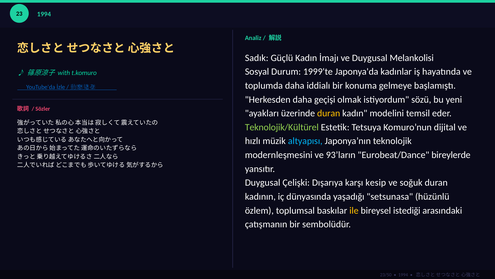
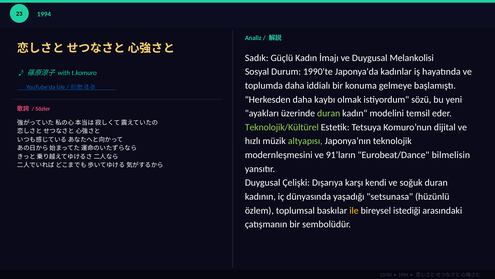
1999'te: 1999'te -> 1990'te (318, 72)
geçişi: geçişi -> kaybı (325, 99)
duran colour: yellow -> light green (329, 113)
altyapısı colour: light blue -> light green (305, 141)
93’ların: 93’ların -> 91’ların (341, 155)
bireylerde: bireylerde -> bilmelisin (451, 155)
kesip: kesip -> kendi (376, 182)
